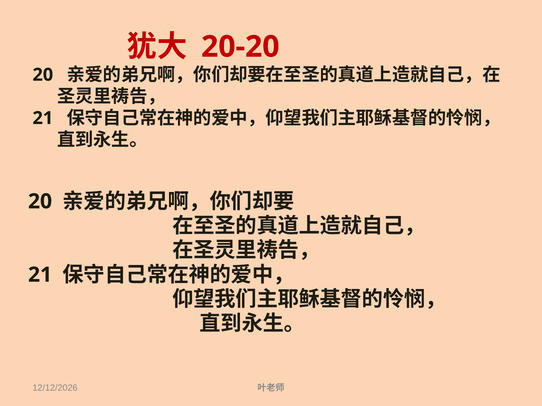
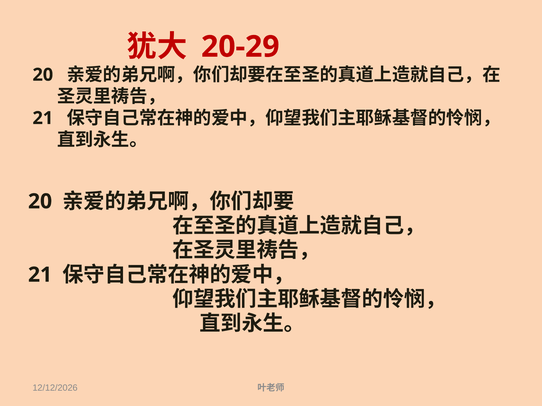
20-20: 20-20 -> 20-29 (240, 47)
